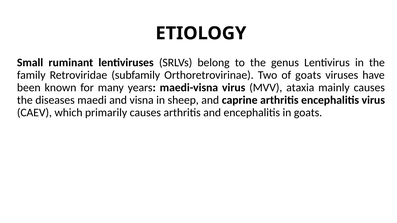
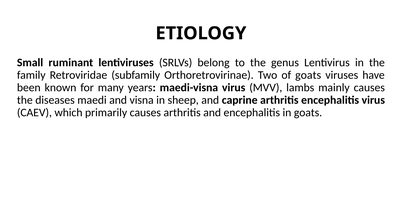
ataxia: ataxia -> lambs (300, 88)
